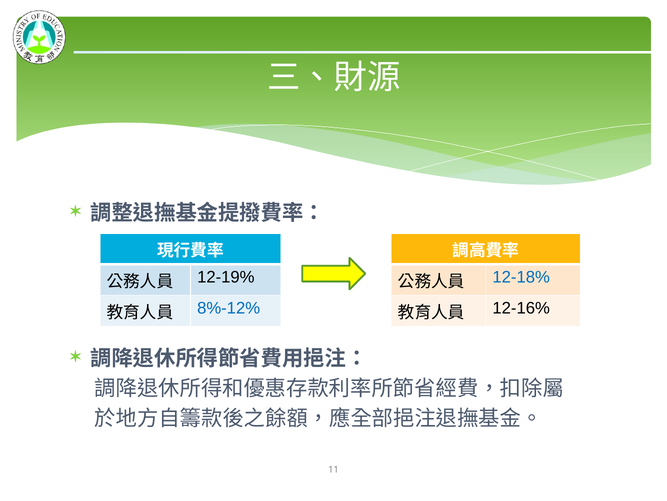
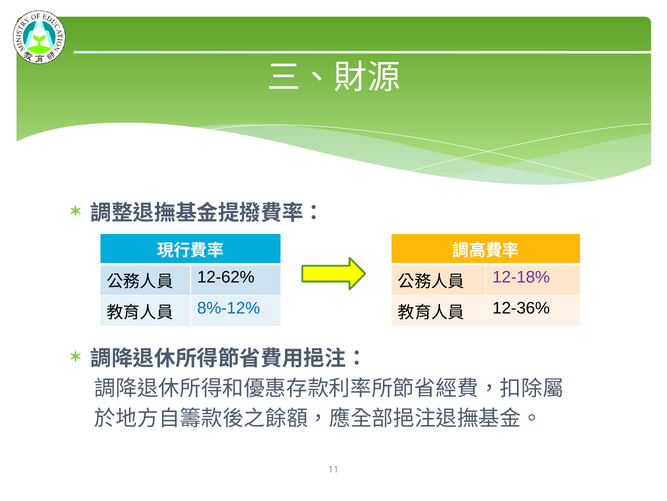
12-19%: 12-19% -> 12-62% (226, 277)
12-18% colour: blue -> purple (521, 277)
12-16%: 12-16% -> 12-36% (521, 308)
